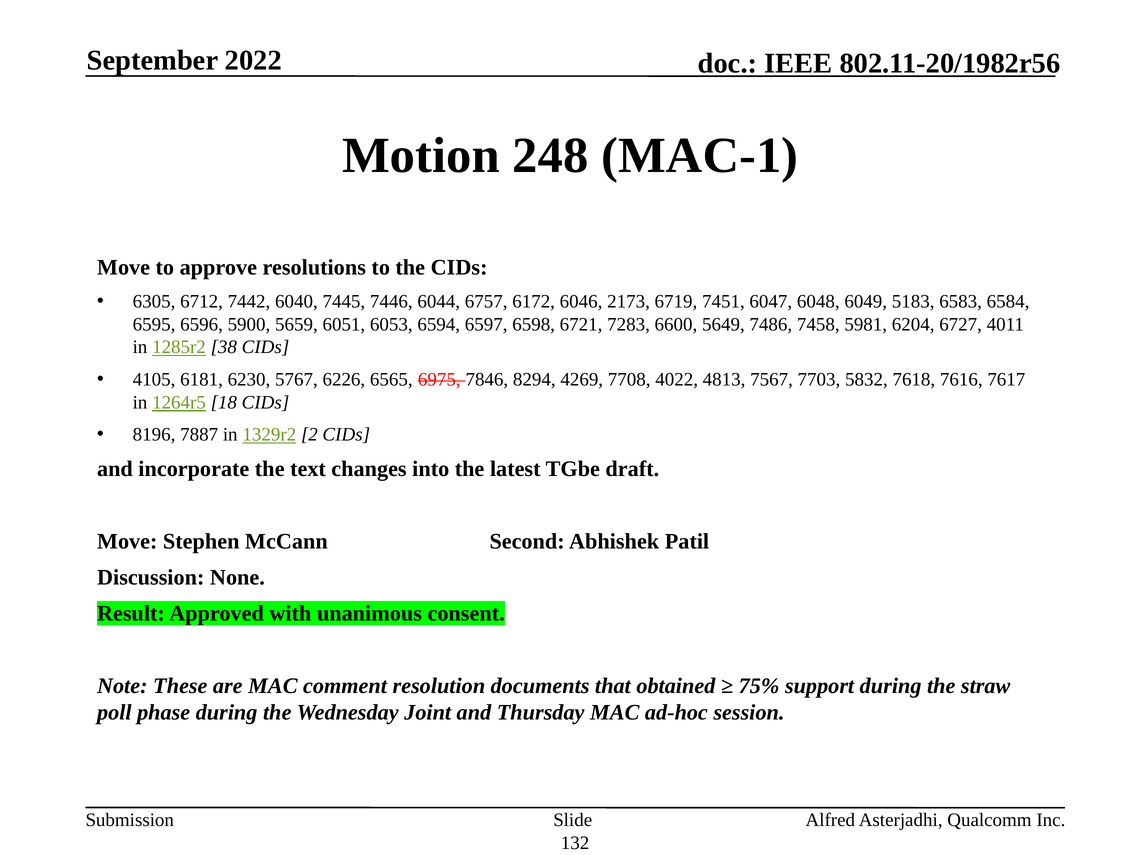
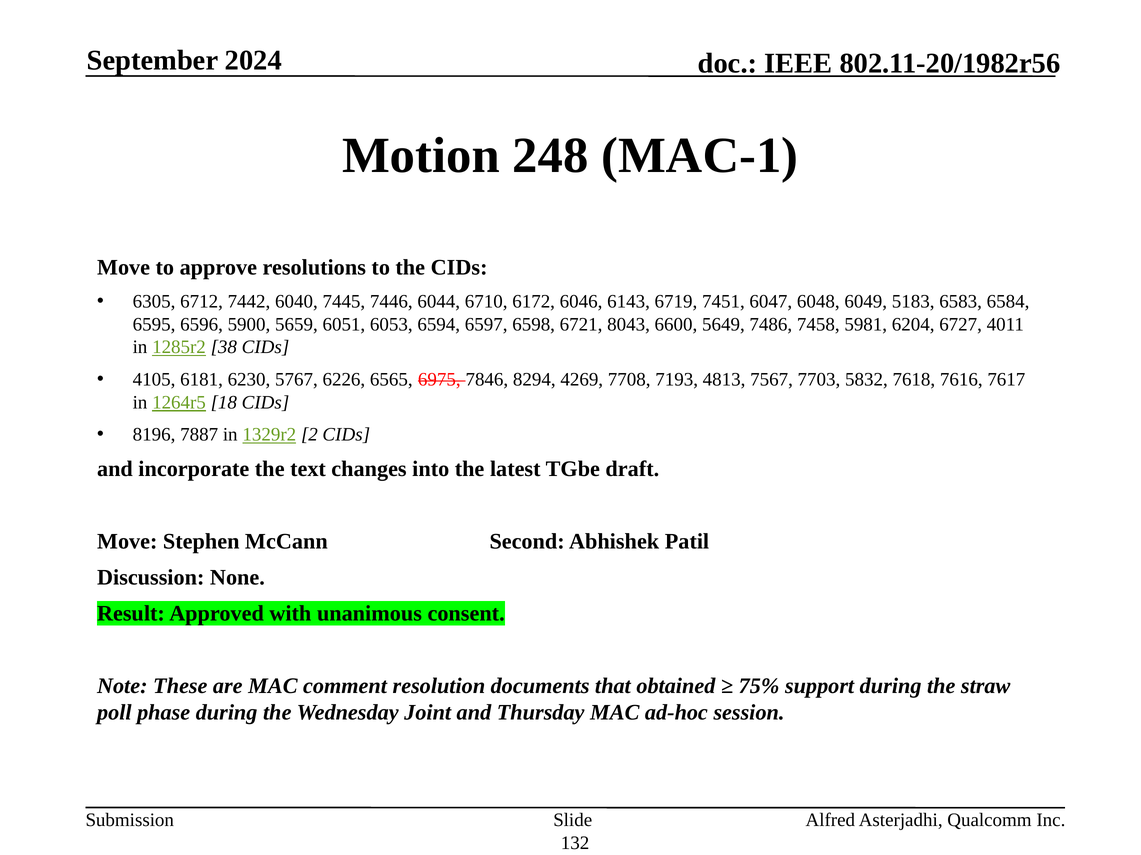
2022: 2022 -> 2024 (253, 60)
6757: 6757 -> 6710 (486, 302)
2173: 2173 -> 6143 (629, 302)
7283: 7283 -> 8043 (629, 325)
4022: 4022 -> 7193 (677, 380)
